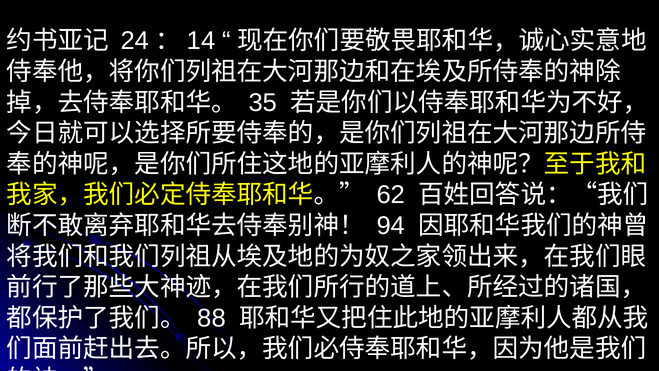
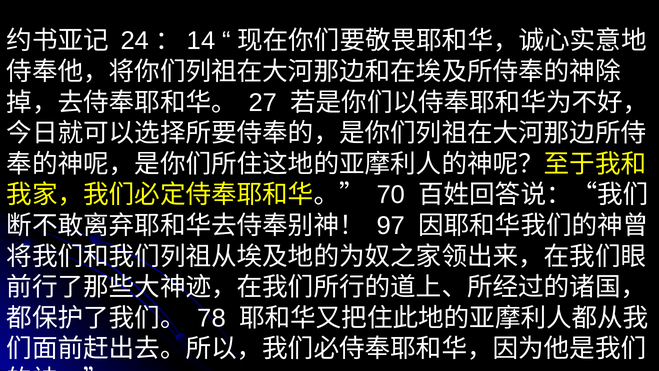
35: 35 -> 27 (263, 103)
62: 62 -> 70 (391, 195)
94: 94 -> 97 (391, 226)
88: 88 -> 78 (212, 318)
